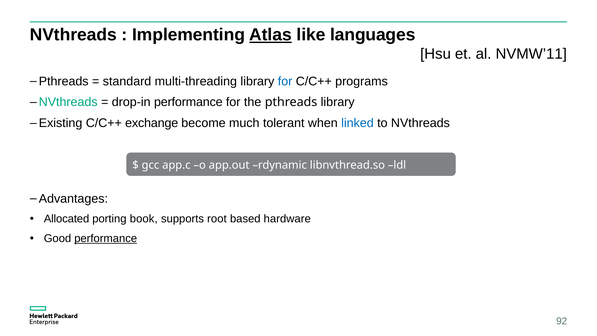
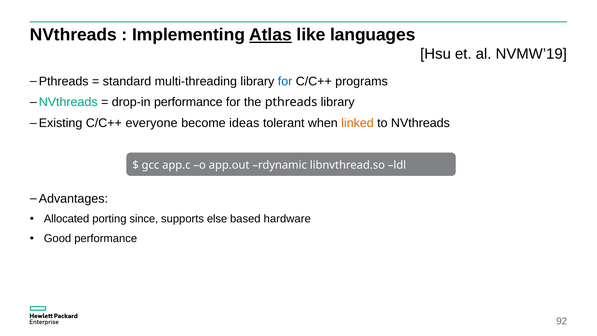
NVMW’11: NVMW’11 -> NVMW’19 (531, 54)
exchange: exchange -> everyone (152, 123)
much: much -> ideas (244, 123)
linked colour: blue -> orange (357, 123)
book: book -> since (144, 219)
root: root -> else (217, 219)
performance underline: present -> none (106, 238)
